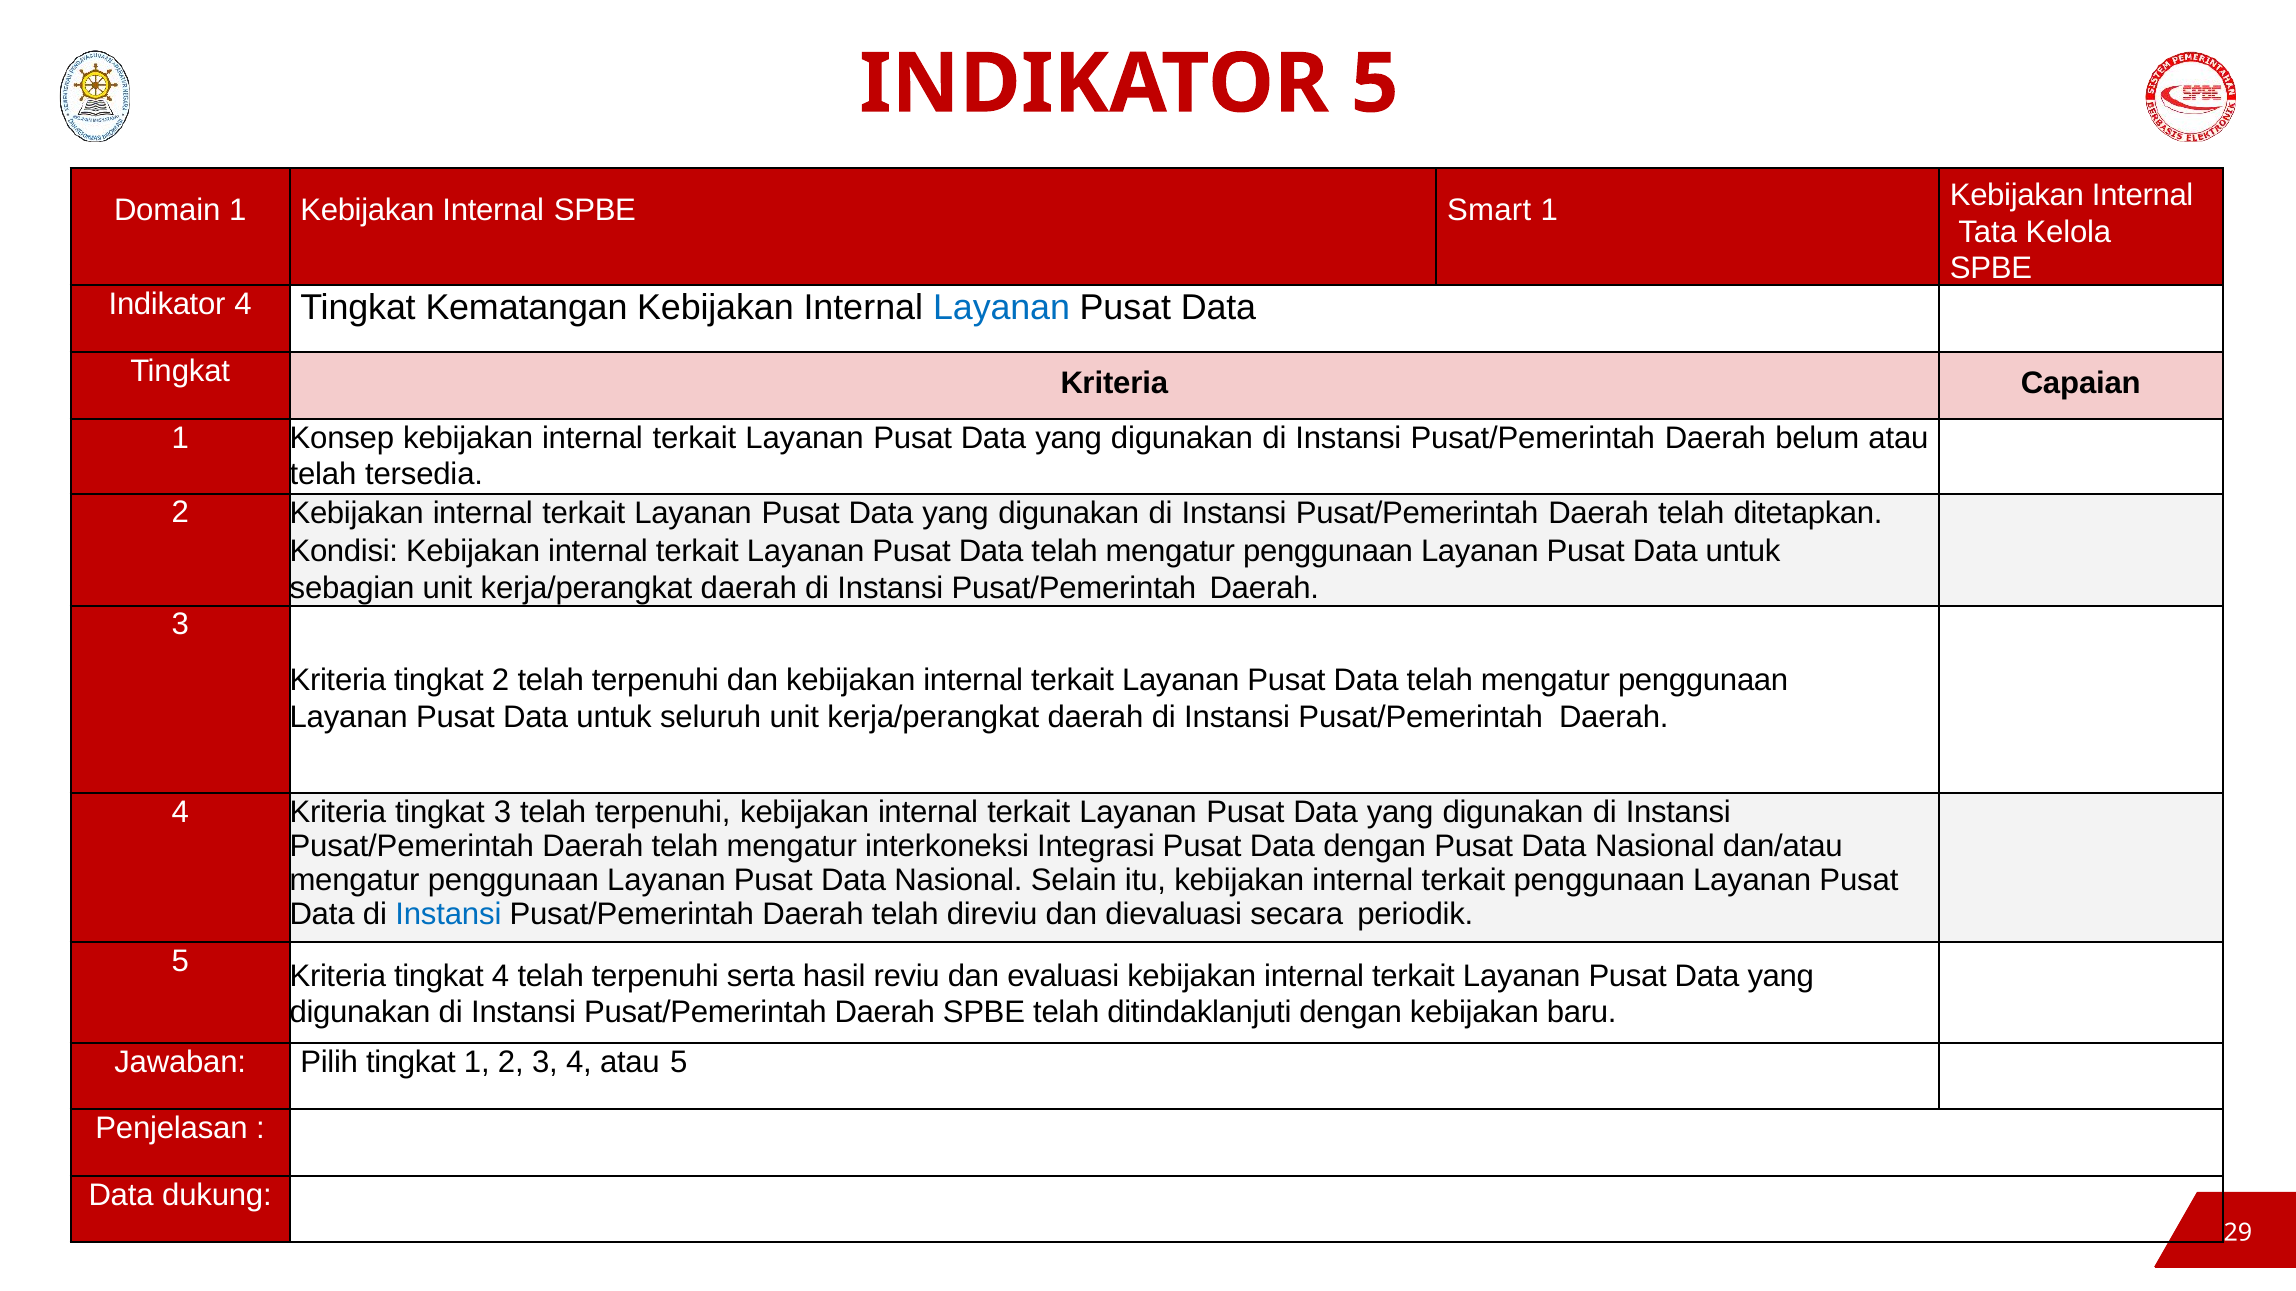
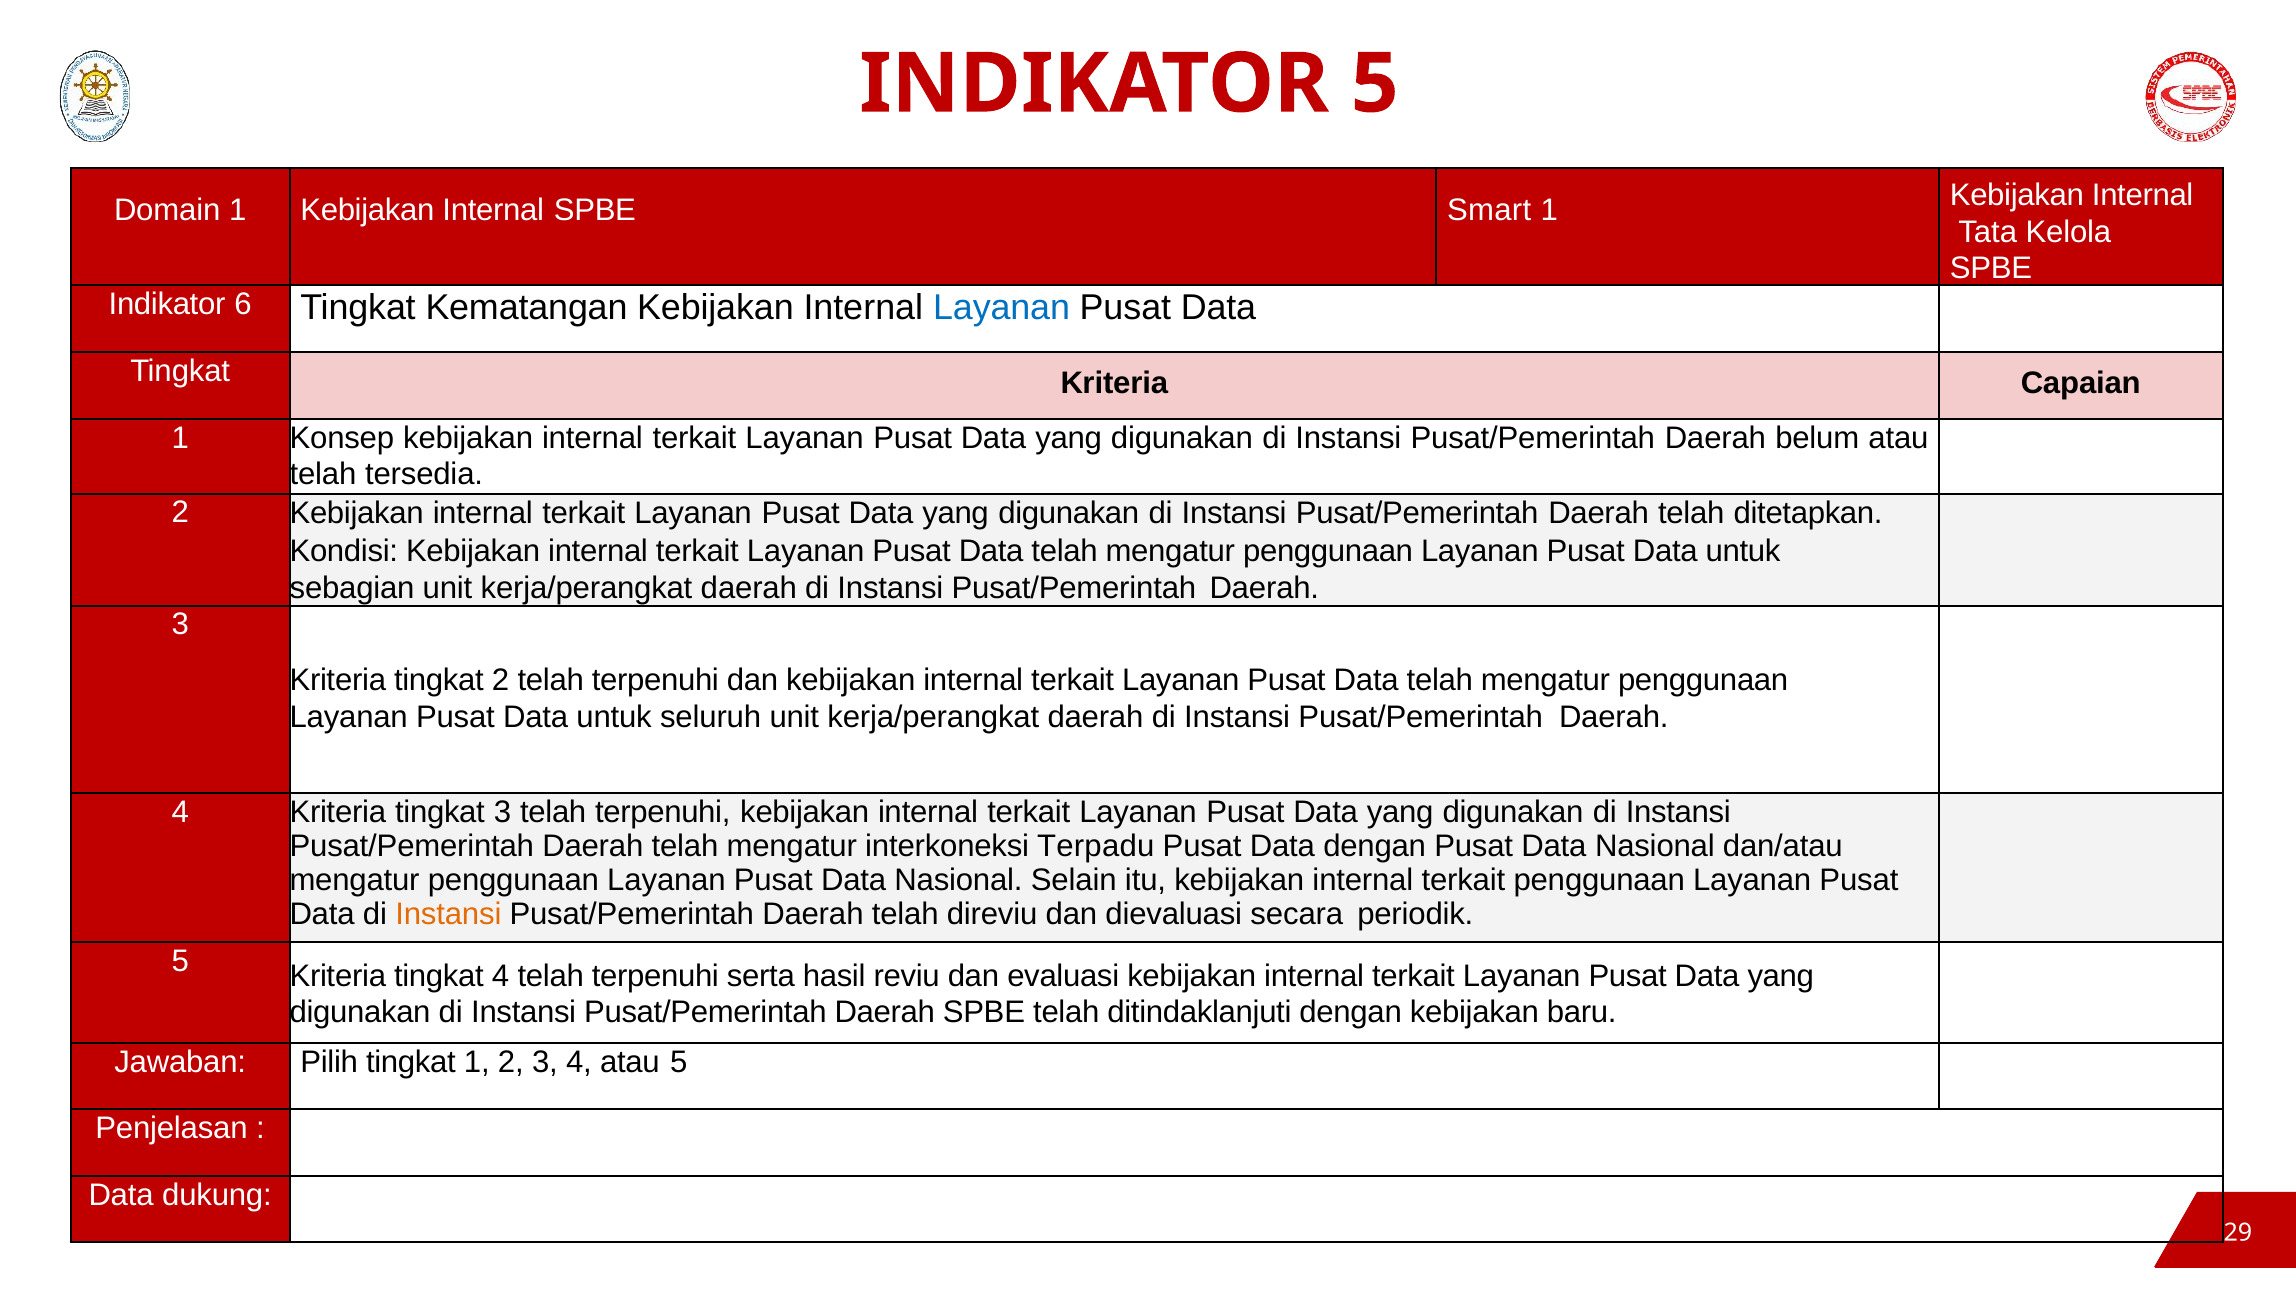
Indikator 4: 4 -> 6 (243, 305)
Integrasi: Integrasi -> Terpadu (1096, 847)
Instansi colour: blue -> orange (448, 915)
